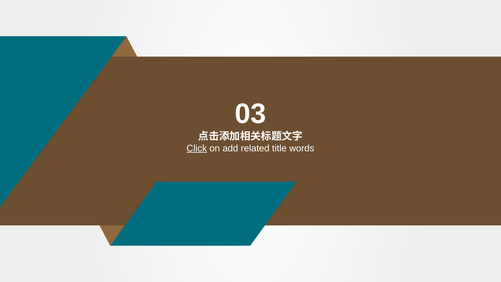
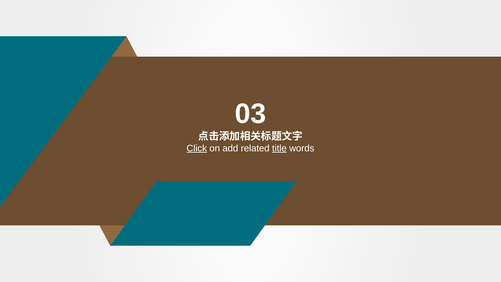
title underline: none -> present (279, 148)
